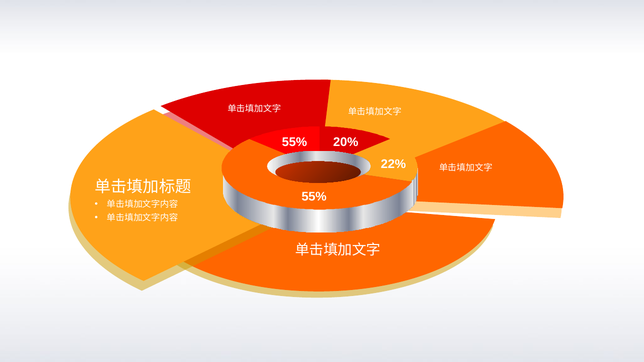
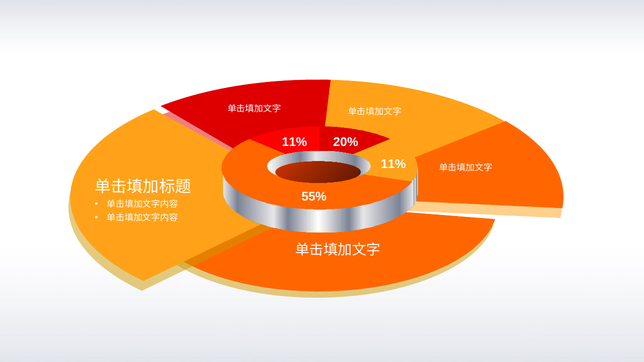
55%: 55% -> 11% (295, 142)
22%: 22% -> 11% (393, 164)
